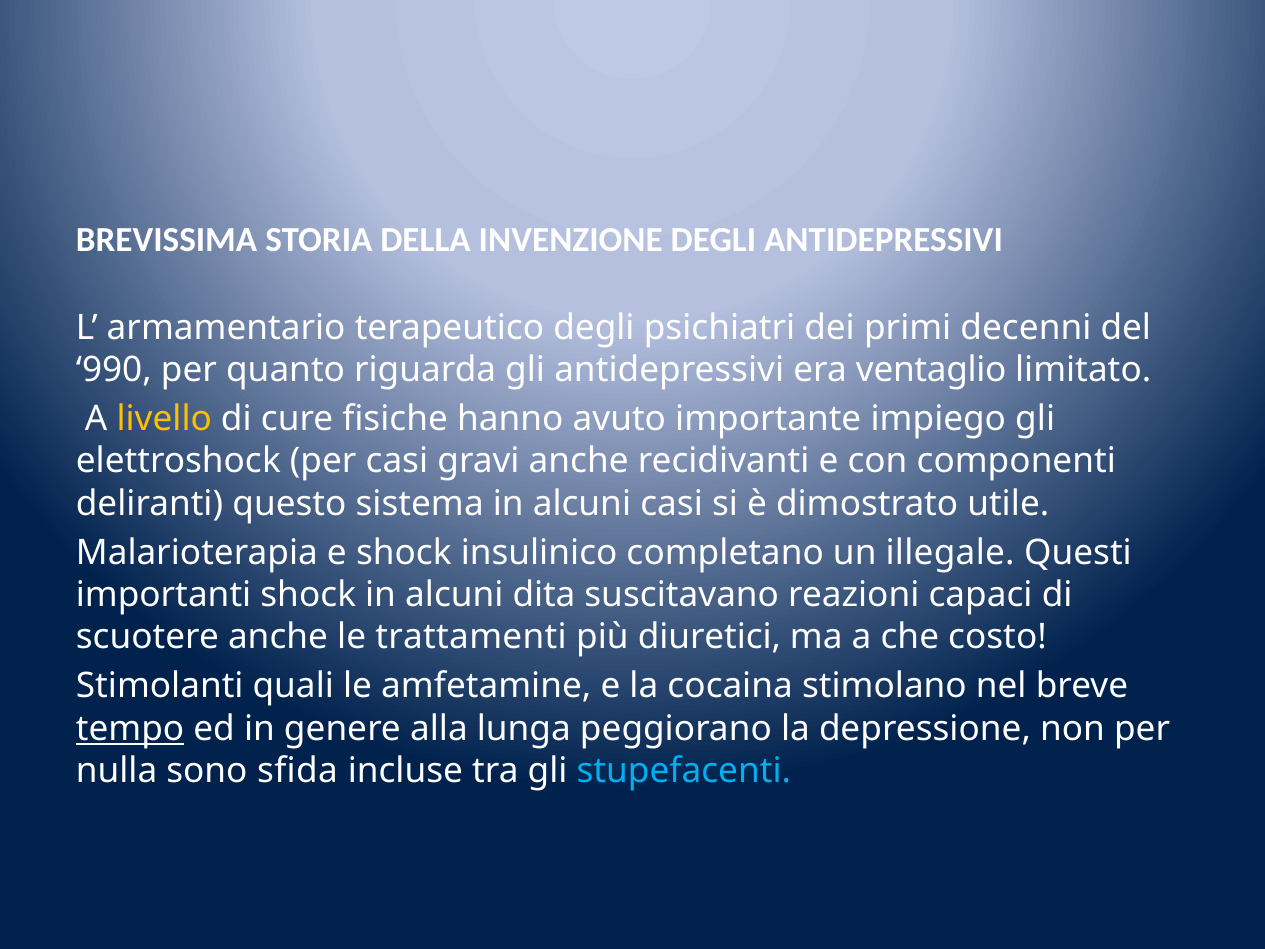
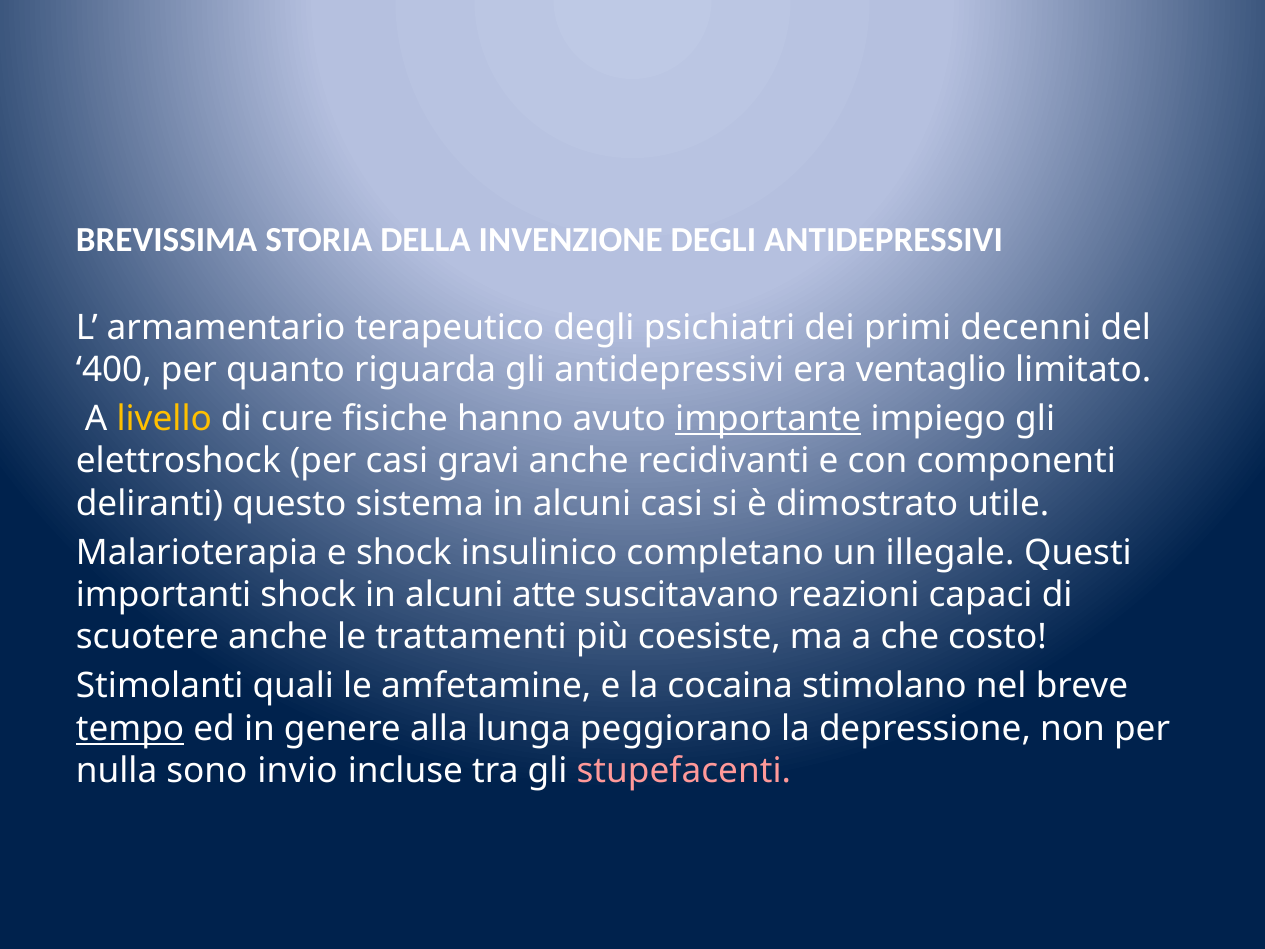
990: 990 -> 400 (114, 370)
importante underline: none -> present (768, 419)
dita: dita -> atte (544, 595)
diuretici: diuretici -> coesiste (709, 637)
sfida: sfida -> invio (297, 770)
stupefacenti colour: light blue -> pink (684, 770)
